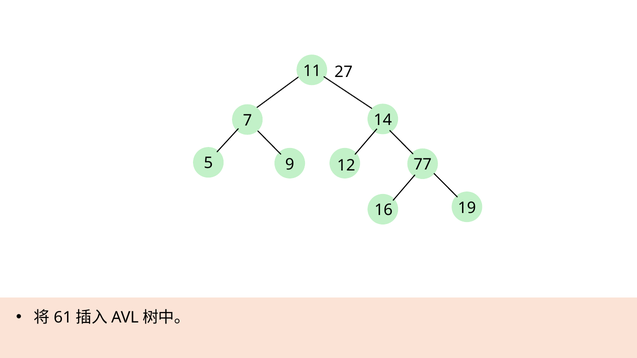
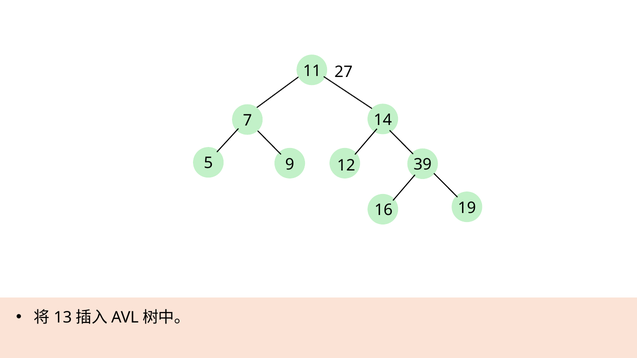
77: 77 -> 39 (423, 165)
61: 61 -> 13 (63, 318)
